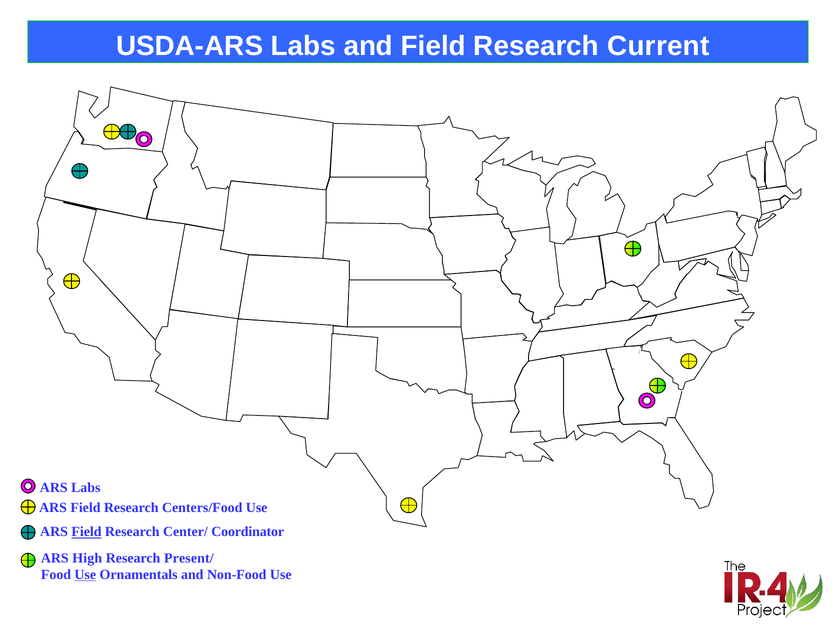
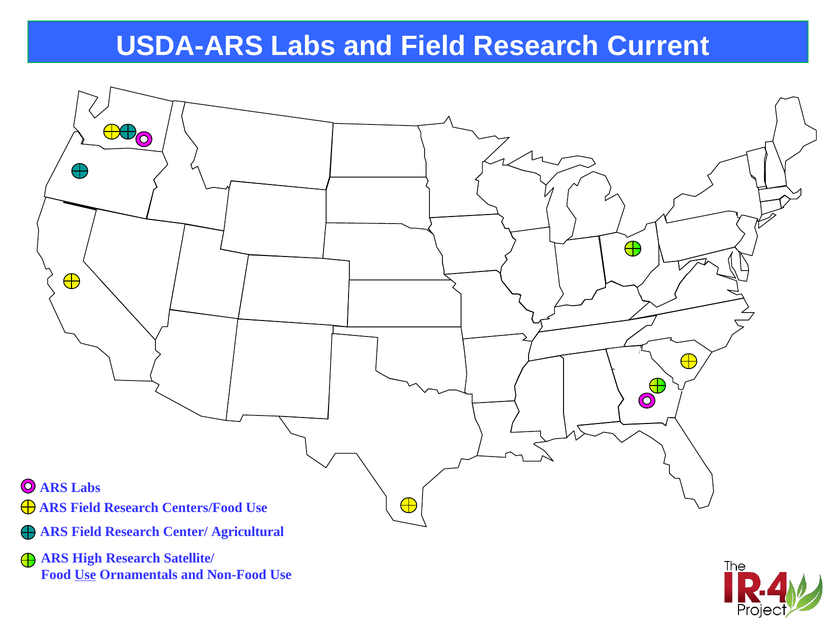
Field underline: present -> none (86, 532)
Coordinator: Coordinator -> Agricultural (248, 532)
Present/: Present/ -> Satellite/ (189, 558)
